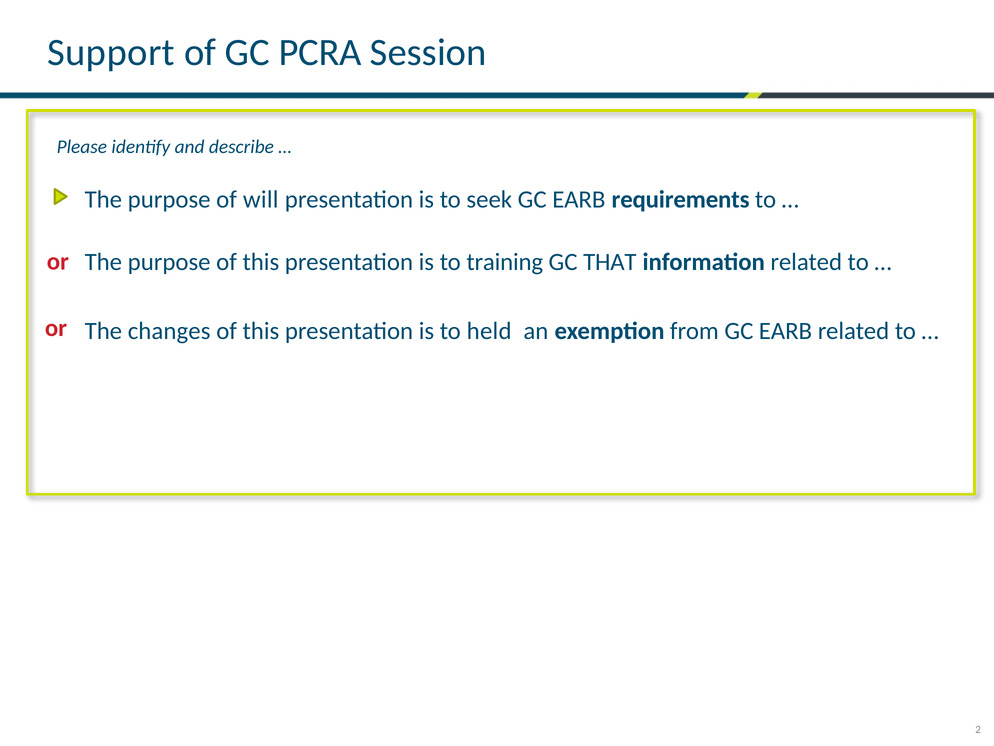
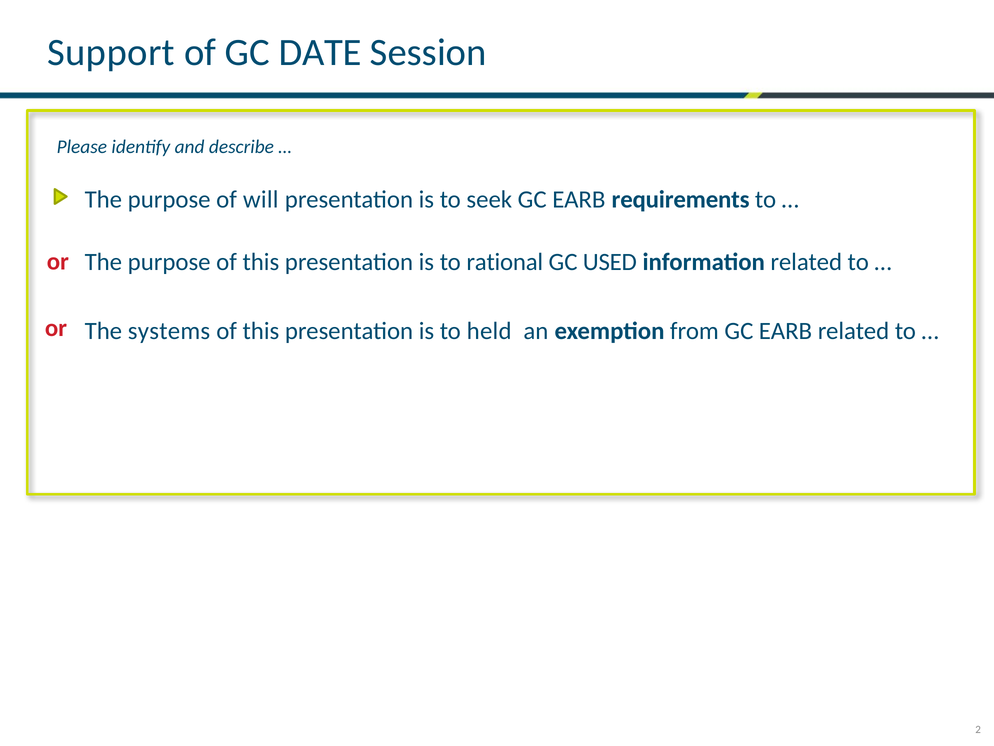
PCRA: PCRA -> DATE (320, 52)
training: training -> rational (505, 262)
THAT: THAT -> USED (610, 262)
changes: changes -> systems (169, 331)
